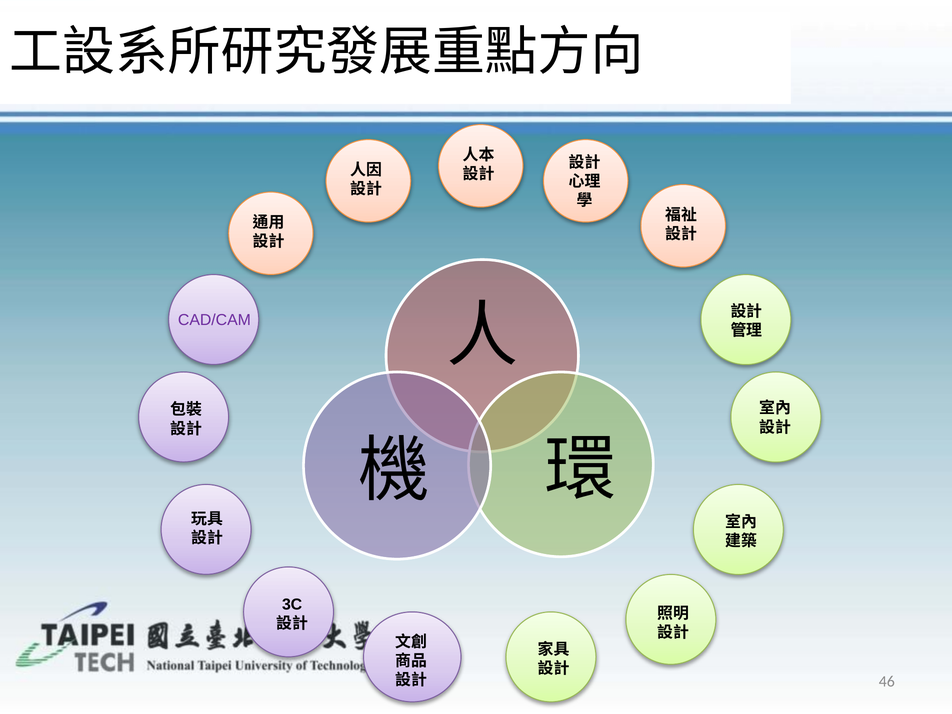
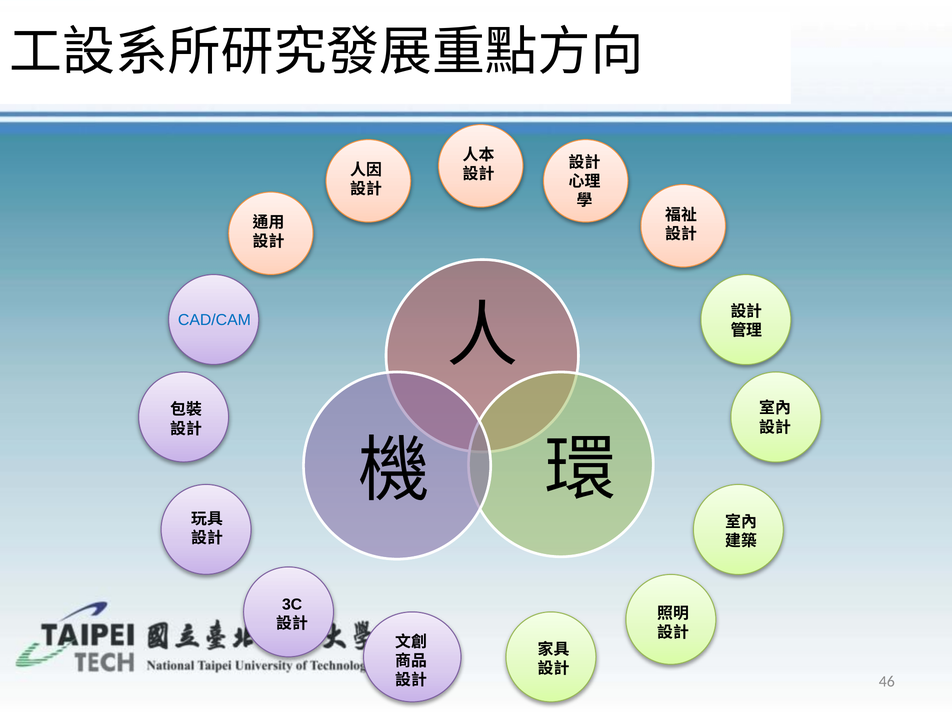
CAD/CAM colour: purple -> blue (214, 320)
